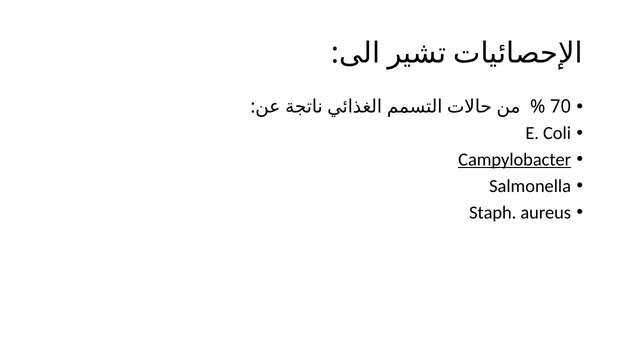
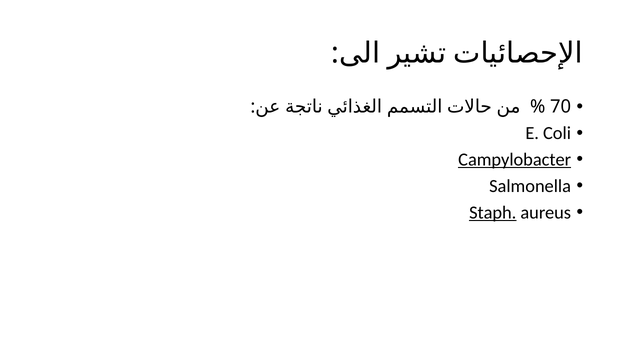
Staph underline: none -> present (493, 213)
